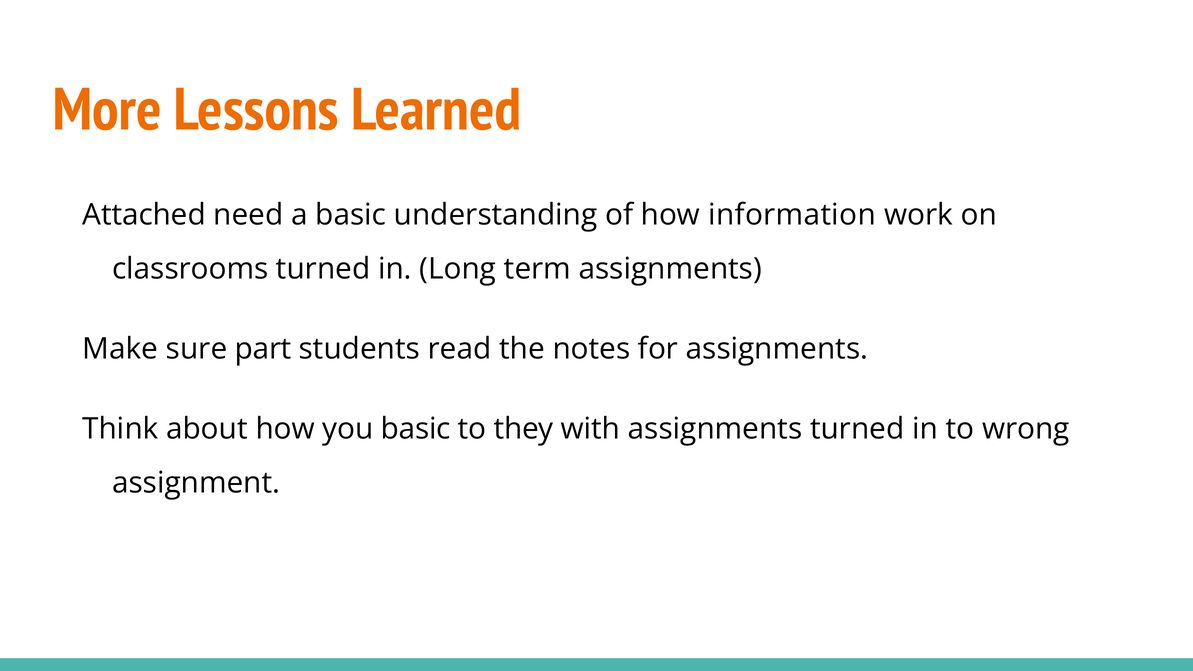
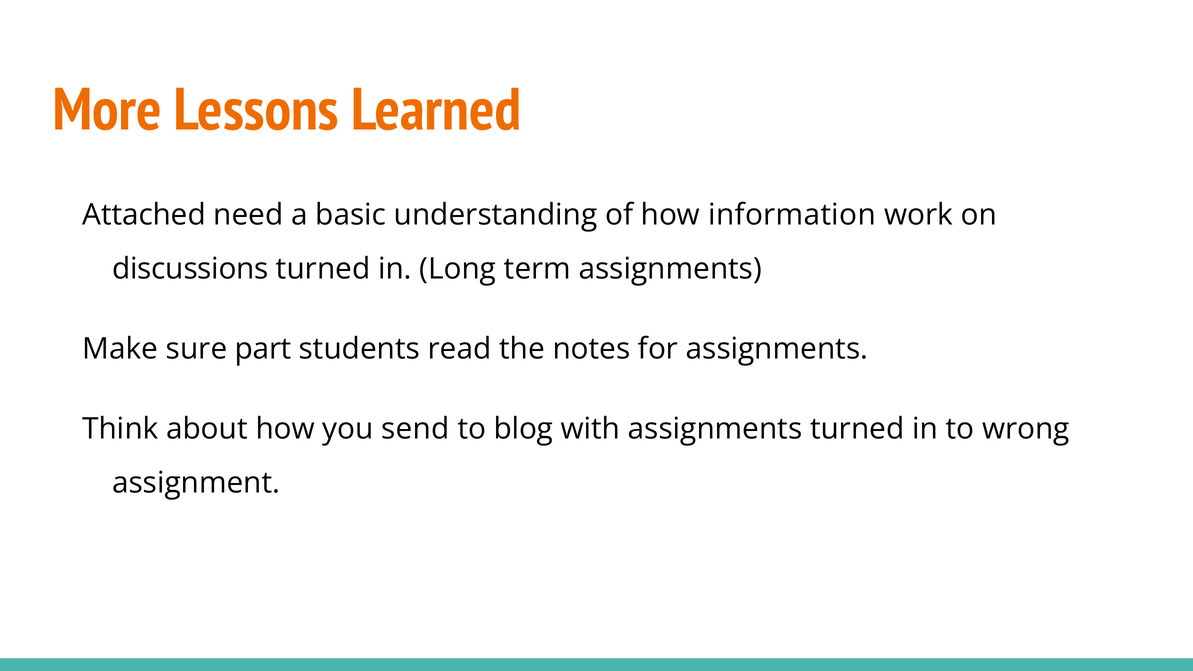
classrooms: classrooms -> discussions (190, 269)
you basic: basic -> send (415, 429)
they: they -> blog (524, 429)
